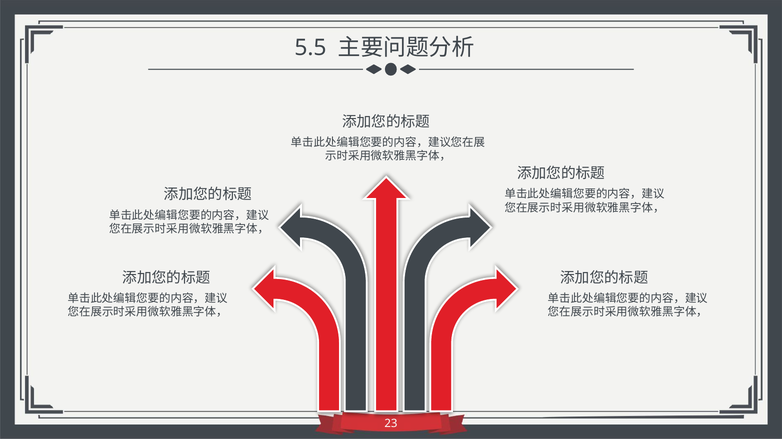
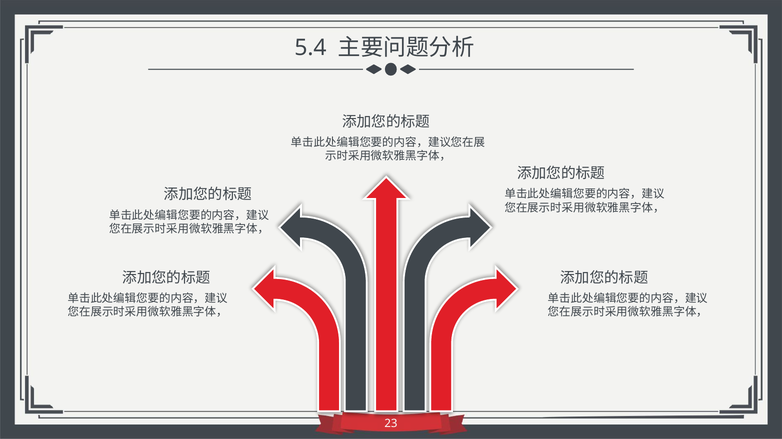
5.5: 5.5 -> 5.4 (310, 48)
